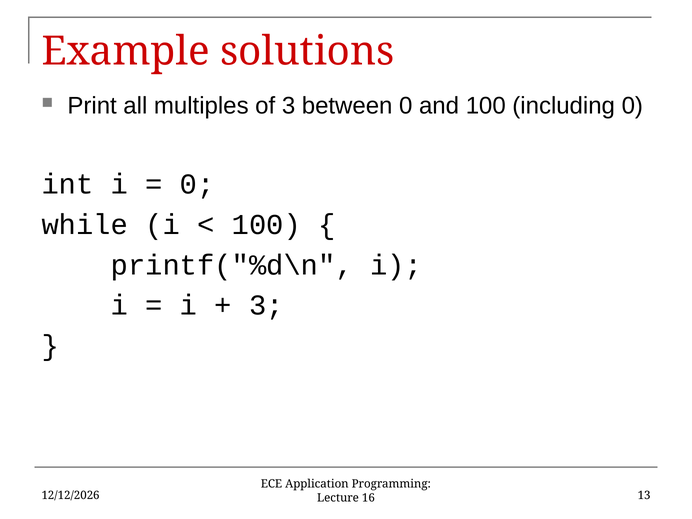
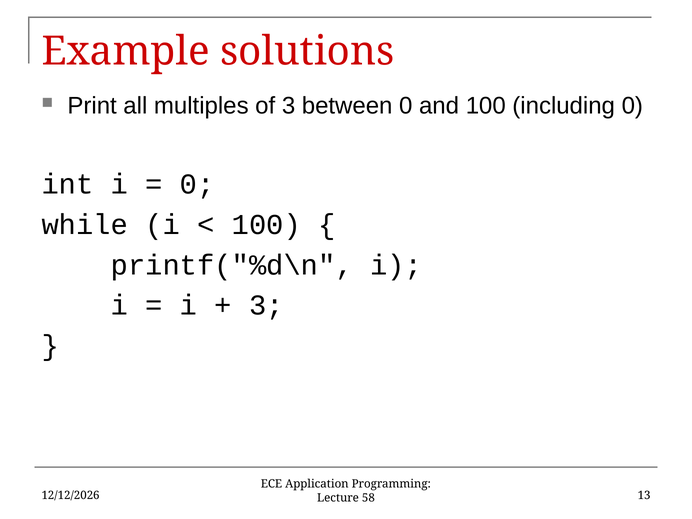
16: 16 -> 58 (368, 498)
